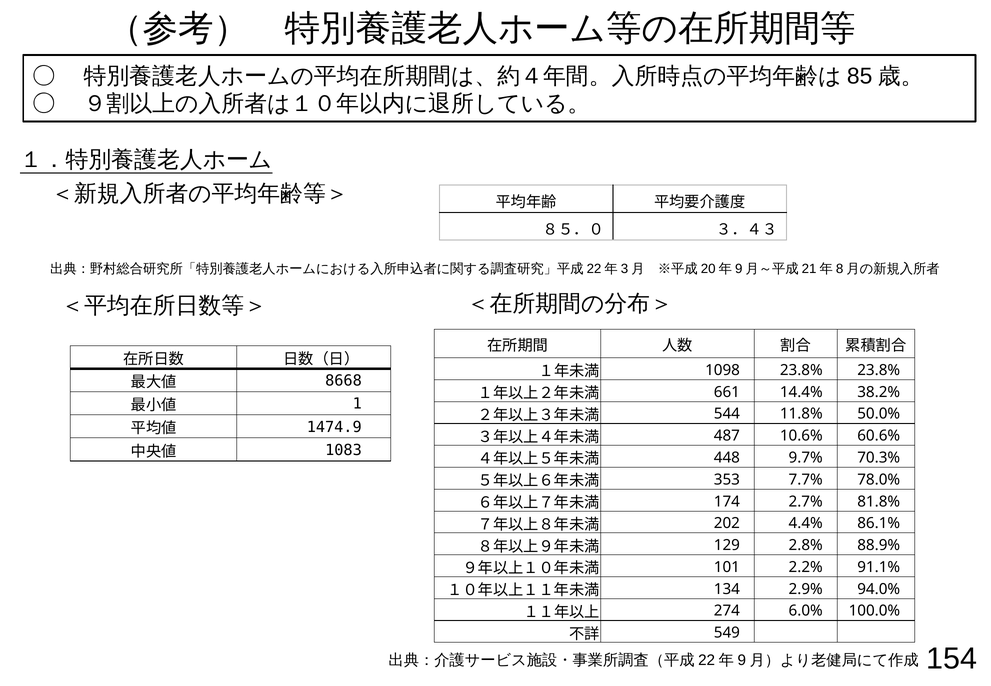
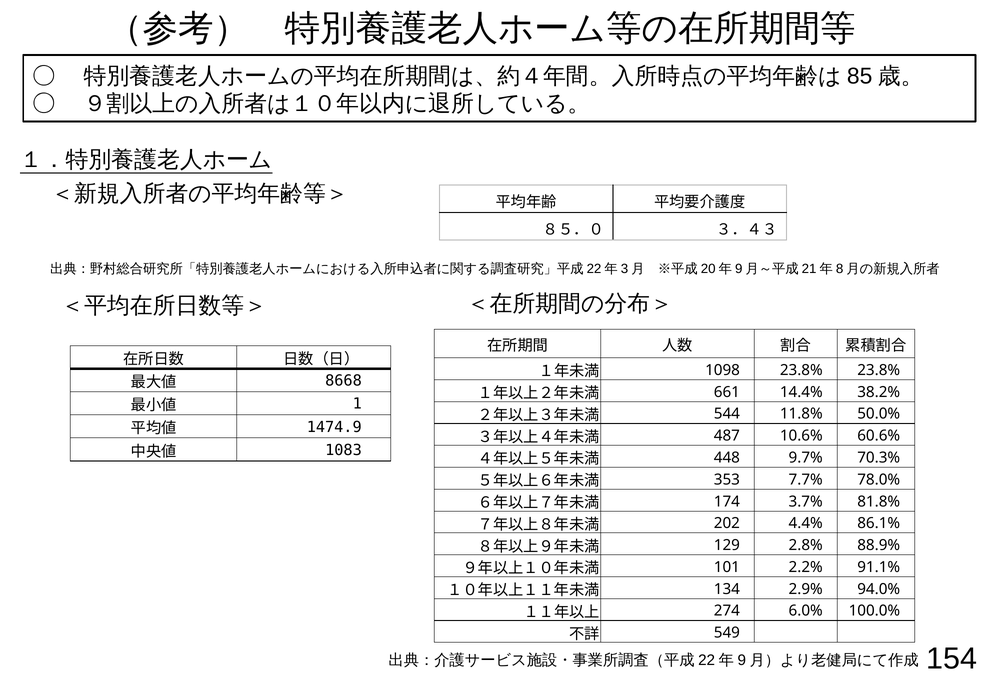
2.7%: 2.7% -> 3.7% (806, 502)
